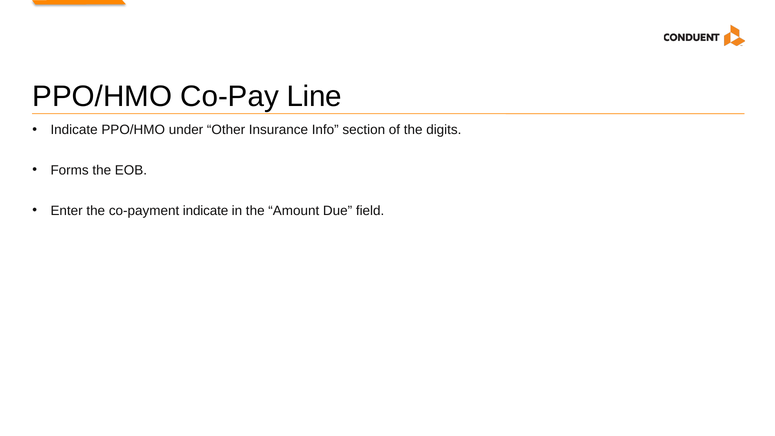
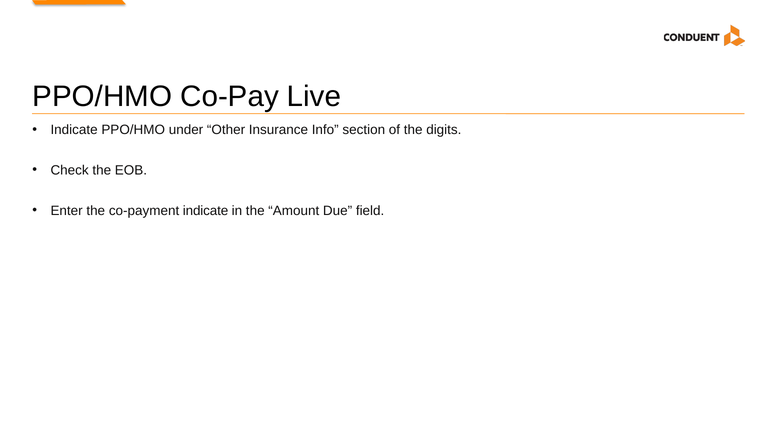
Line: Line -> Live (314, 96)
Forms: Forms -> Check (70, 170)
